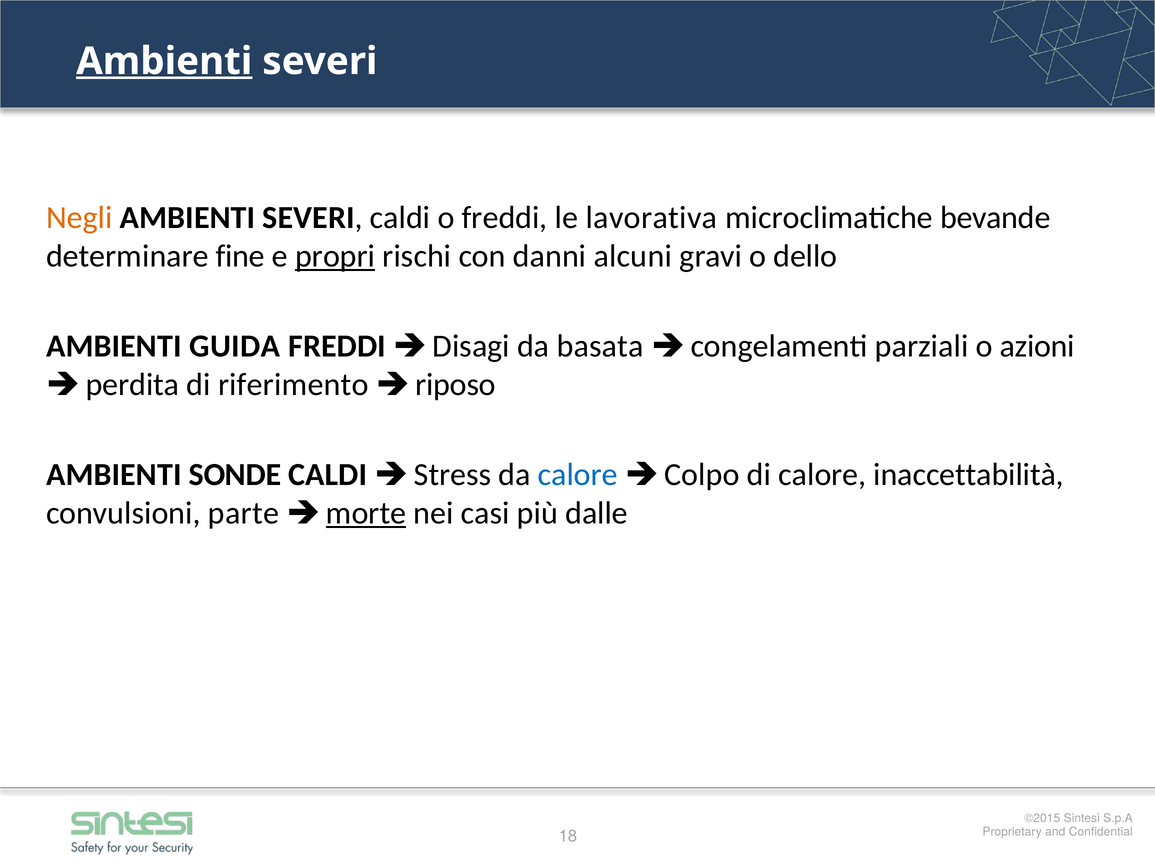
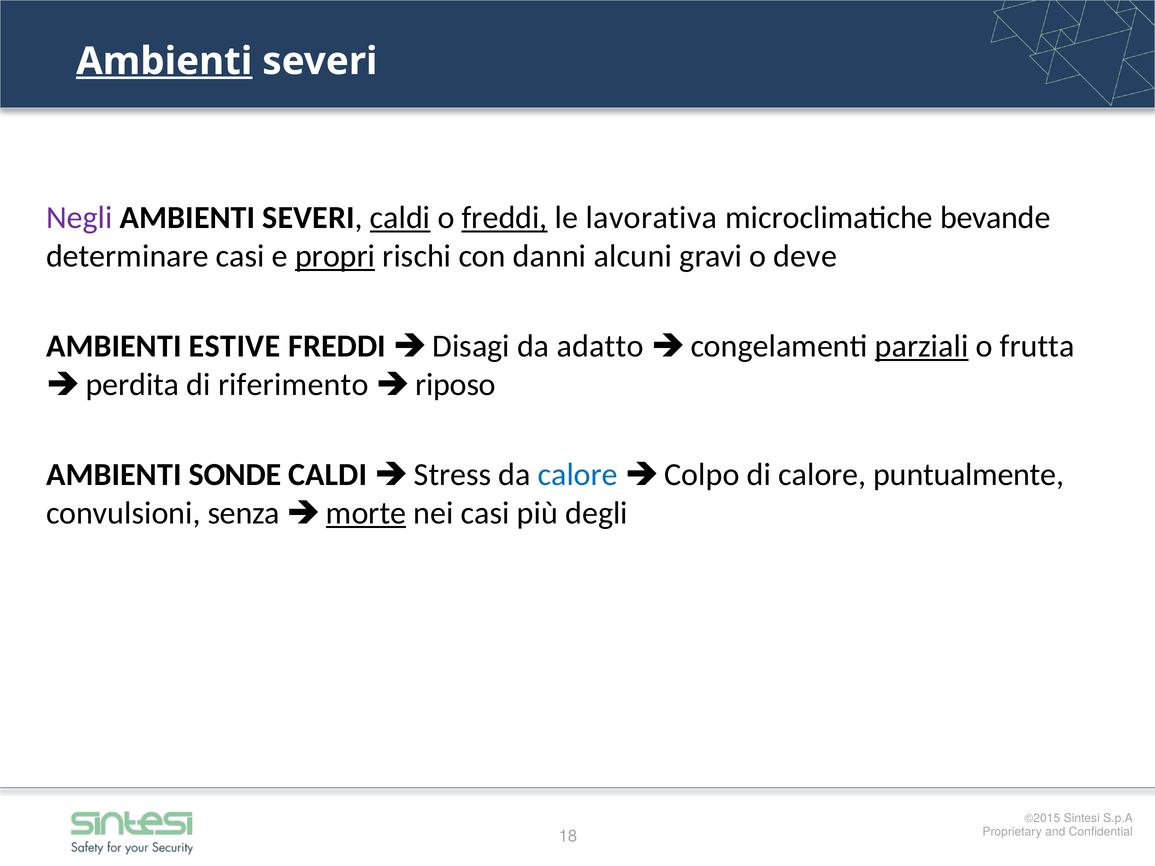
Negli colour: orange -> purple (79, 218)
caldi underline: none -> present (400, 218)
freddi underline: none -> present (505, 218)
determinare fine: fine -> casi (240, 256)
dello: dello -> deve (805, 256)
GUIDA: GUIDA -> ESTIVE (235, 346)
basata: basata -> adatto (600, 346)
parziali underline: none -> present (922, 346)
azioni: azioni -> frutta (1037, 346)
inaccettabilità: inaccettabilità -> puntualmente (969, 475)
parte: parte -> senza (244, 513)
dalle: dalle -> degli (596, 513)
